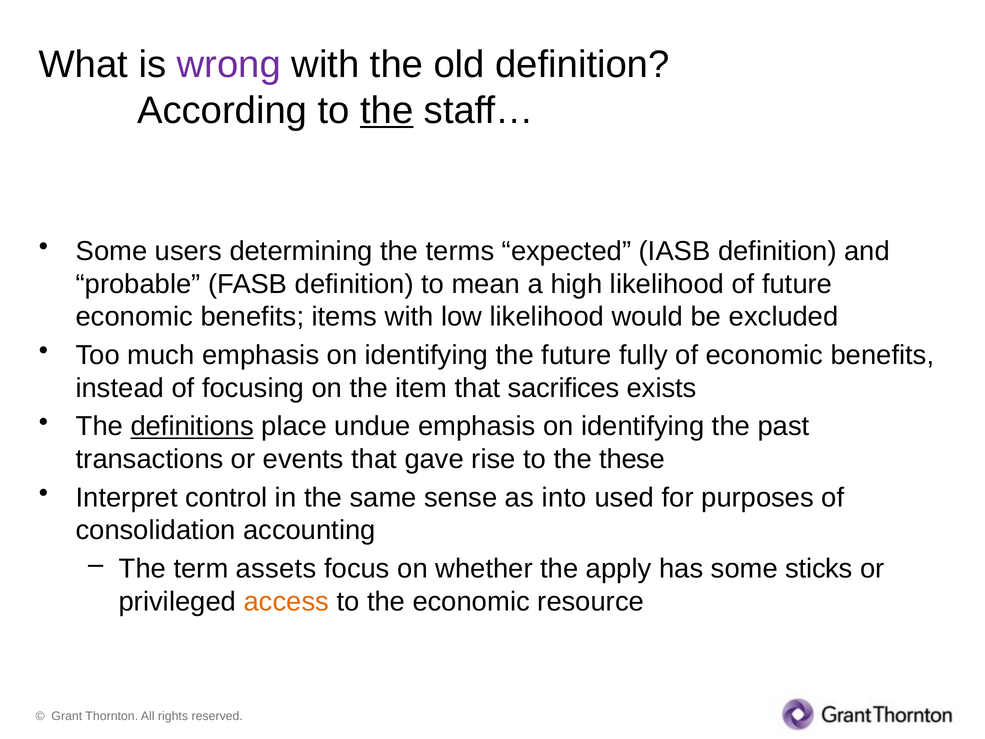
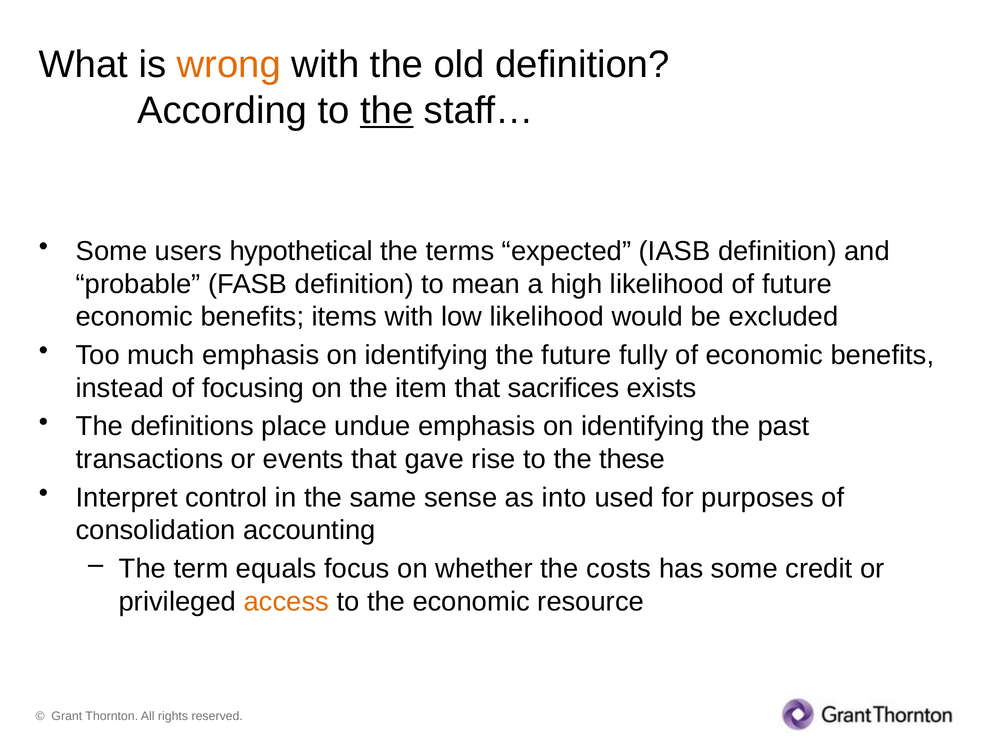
wrong colour: purple -> orange (229, 64)
determining: determining -> hypothetical (301, 251)
definitions underline: present -> none (192, 426)
assets: assets -> equals (276, 569)
apply: apply -> costs (619, 569)
sticks: sticks -> credit (819, 569)
